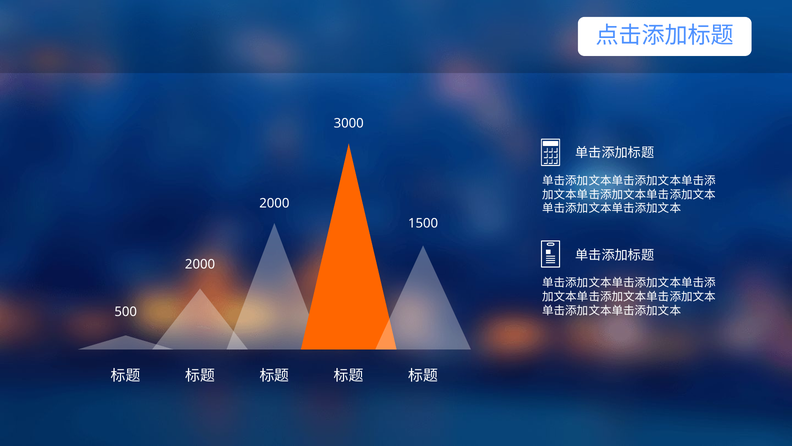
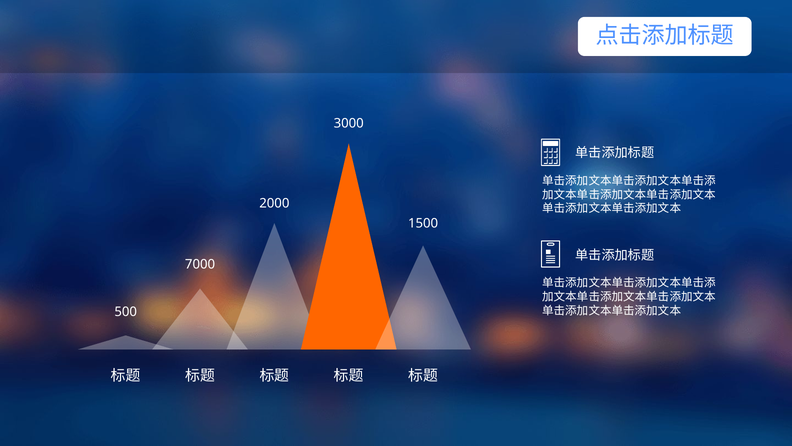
2000: 2000 -> 7000 (200, 264)
